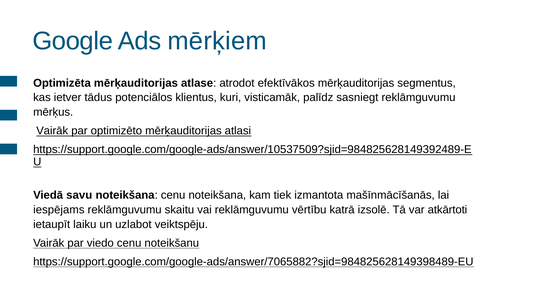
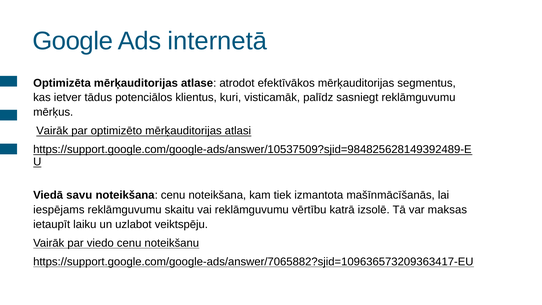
mērķiem: mērķiem -> internetā (217, 41)
atkārtoti: atkārtoti -> maksas (447, 210)
https://support.google.com/google-ads/answer/7065882?sjid=984825628149398489-EU: https://support.google.com/google-ads/answer/7065882?sjid=984825628149398489-EU -> https://support.google.com/google-ads/answer/7065882?sjid=109636573209363417-EU (253, 262)
